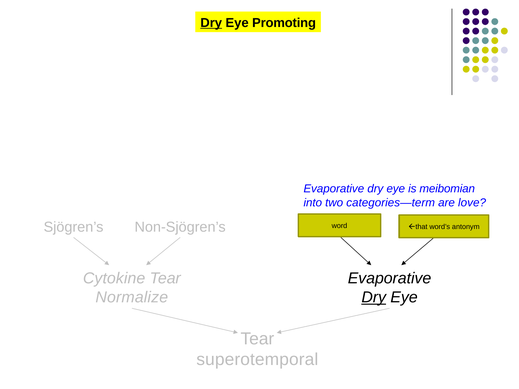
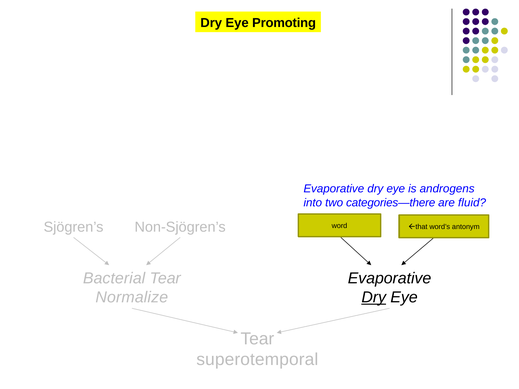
Dry underline: present -> none (211, 23)
meibomian: meibomian -> androgens (447, 189)
categories—term: categories—term -> categories—there (391, 203)
love: love -> fluid (472, 203)
Cytokine: Cytokine -> Bacterial (114, 278)
